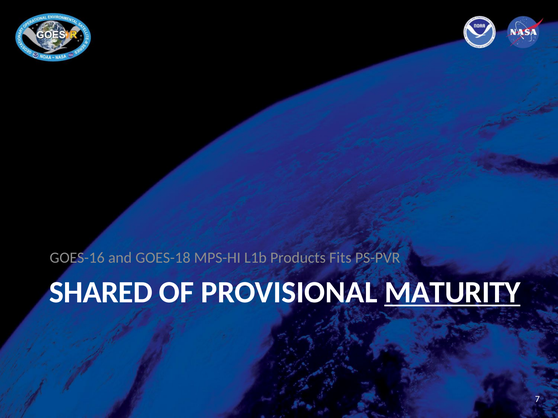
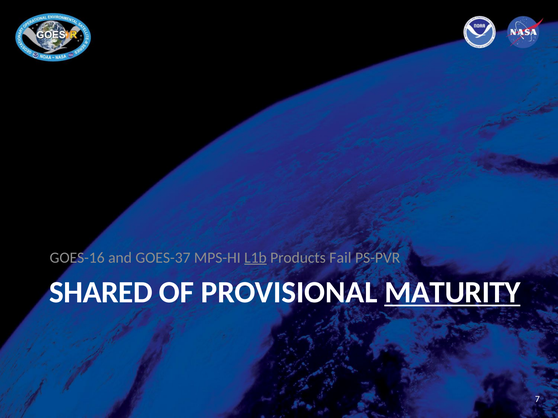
GOES-18: GOES-18 -> GOES-37 (163, 258)
L1b underline: none -> present (255, 258)
Fits: Fits -> Fail (340, 258)
